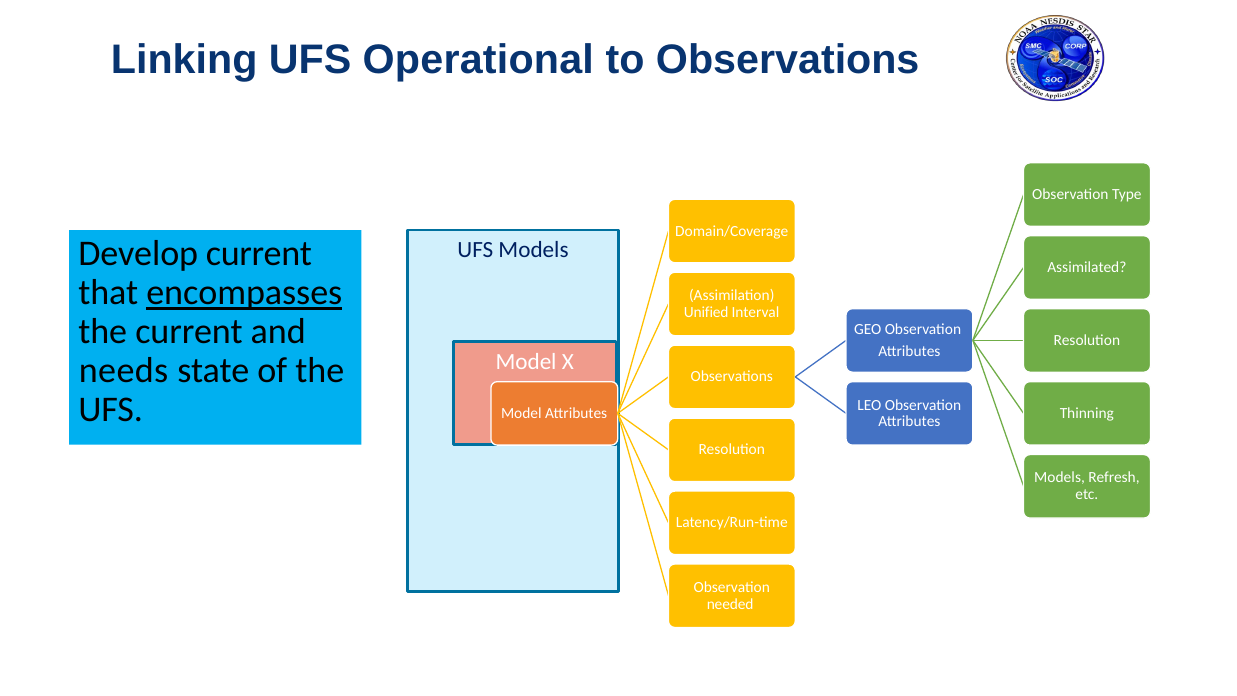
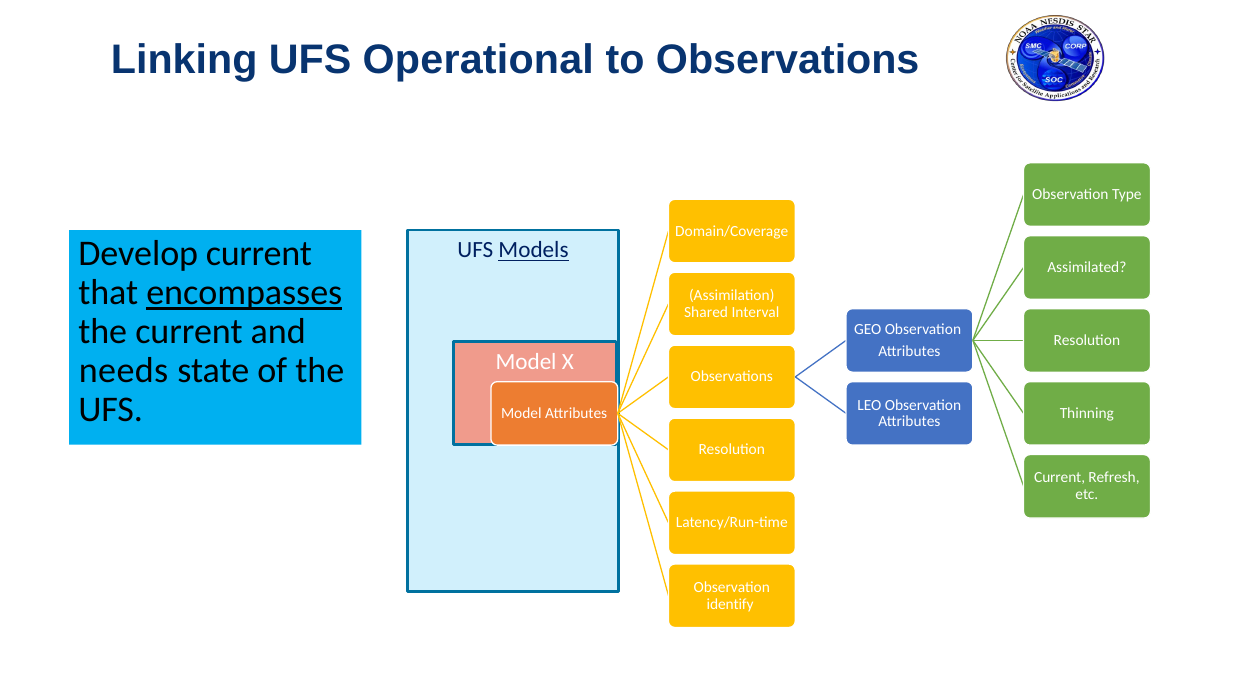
Models underline: none -> present (534, 250)
Unified: Unified -> Shared (706, 312)
Models: Models -> Current (1060, 478)
needed: needed -> identify (730, 604)
